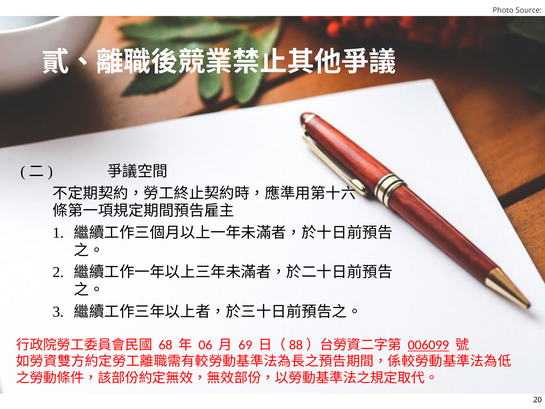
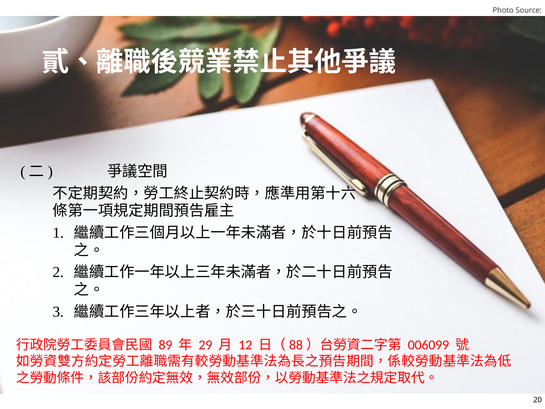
68: 68 -> 89 (165, 345)
06: 06 -> 29 (205, 345)
69: 69 -> 12 (245, 345)
006099 underline: present -> none (428, 345)
